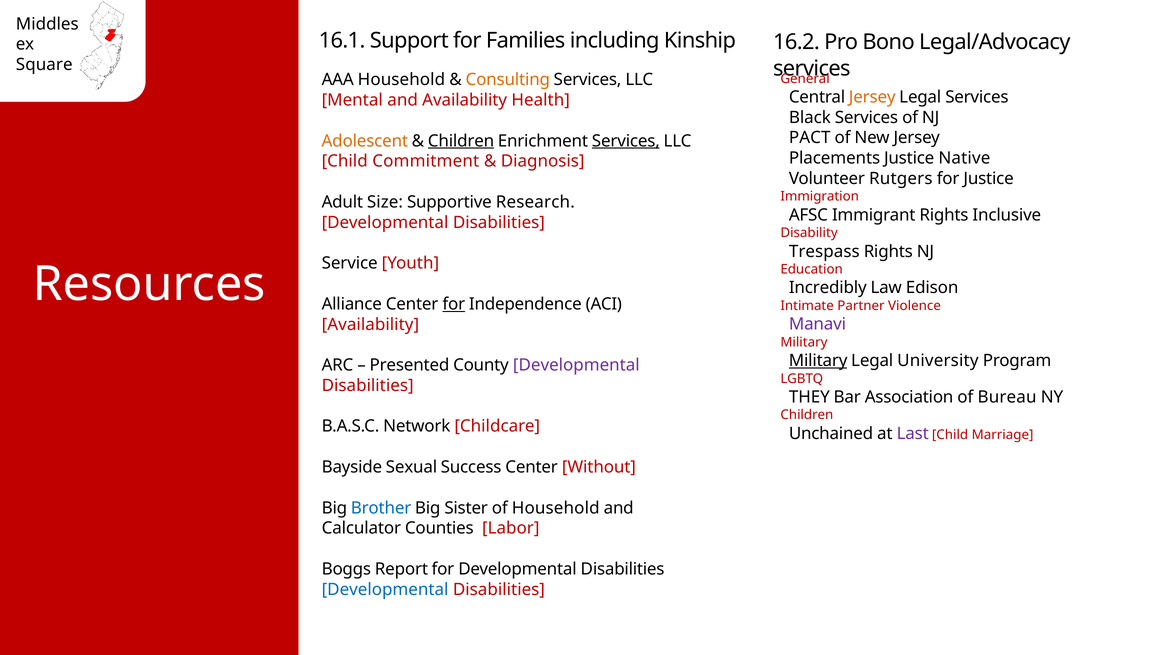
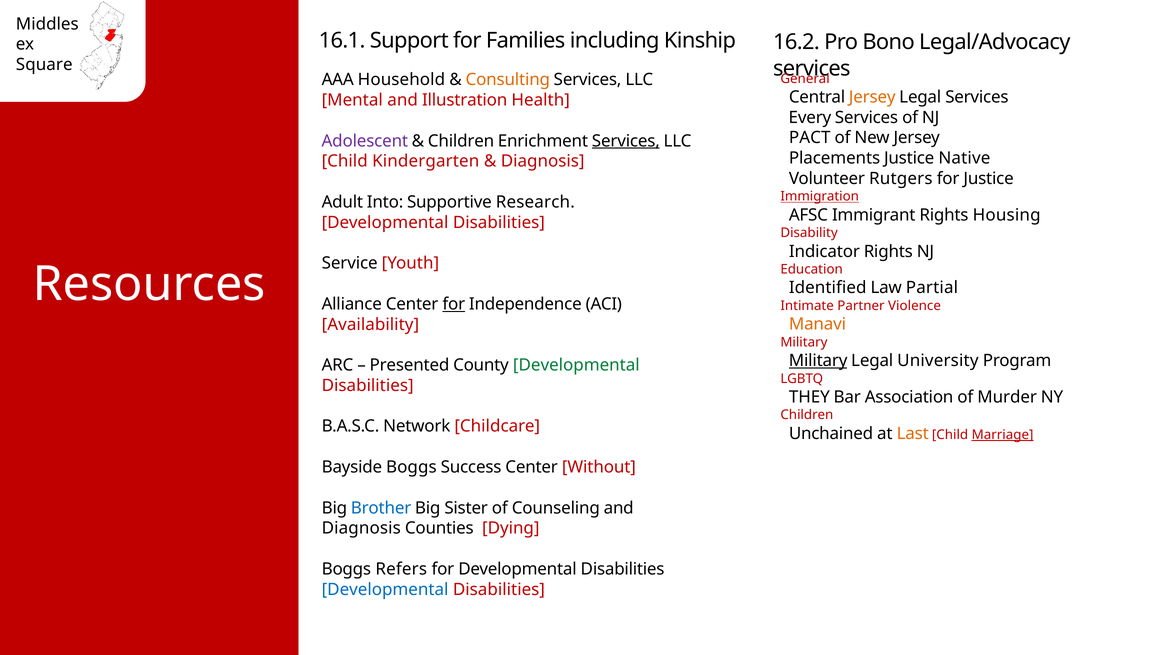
and Availability: Availability -> Illustration (465, 100)
Black: Black -> Every (810, 118)
Adolescent colour: orange -> purple (365, 141)
Children underline: present -> none (461, 141)
Commitment: Commitment -> Kindergarten (426, 161)
Immigration underline: none -> present (820, 197)
Size: Size -> Into (385, 202)
Inclusive: Inclusive -> Housing (1007, 215)
Trespass: Trespass -> Indicator (824, 252)
Incredibly: Incredibly -> Identified (828, 288)
Edison: Edison -> Partial (932, 288)
Manavi colour: purple -> orange (817, 324)
Developmental colour: purple -> green (576, 365)
Bureau: Bureau -> Murder (1007, 397)
Last colour: purple -> orange (913, 434)
Marriage underline: none -> present (1003, 435)
Bayside Sexual: Sexual -> Boggs (411, 467)
of Household: Household -> Counseling (556, 508)
Calculator: Calculator -> Diagnosis (361, 529)
Labor: Labor -> Dying (511, 529)
Report: Report -> Refers (401, 569)
